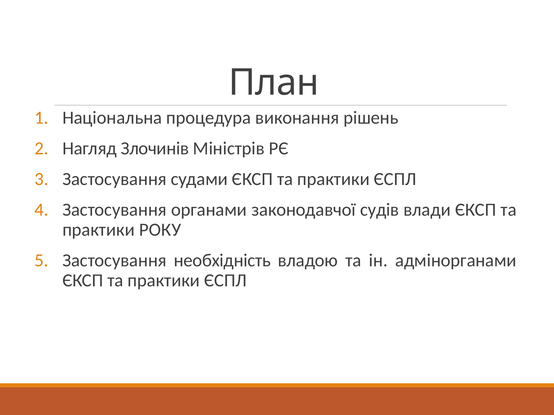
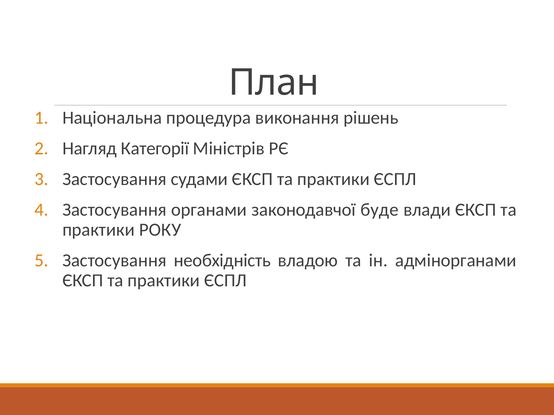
Злочинів: Злочинів -> Категорії (155, 149)
судів: судів -> буде (380, 210)
